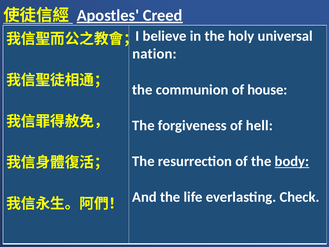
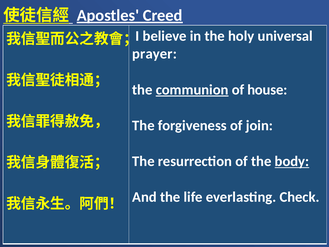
nation: nation -> prayer (155, 54)
communion underline: none -> present (192, 90)
hell: hell -> join (259, 125)
